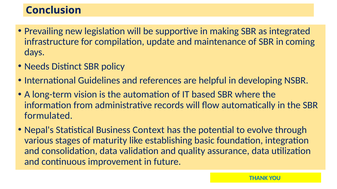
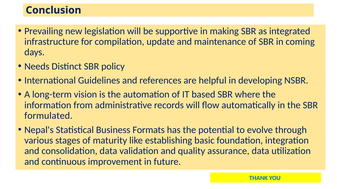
Context: Context -> Formats (149, 130)
